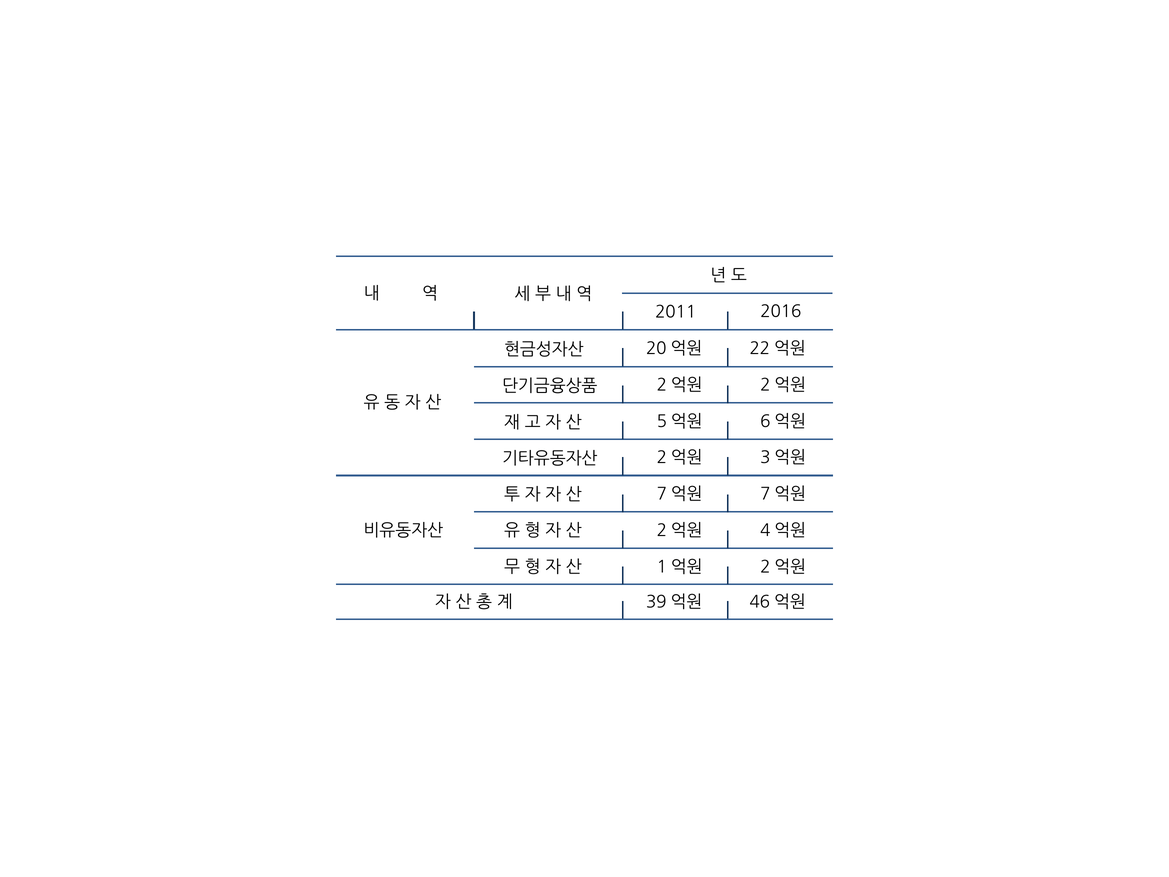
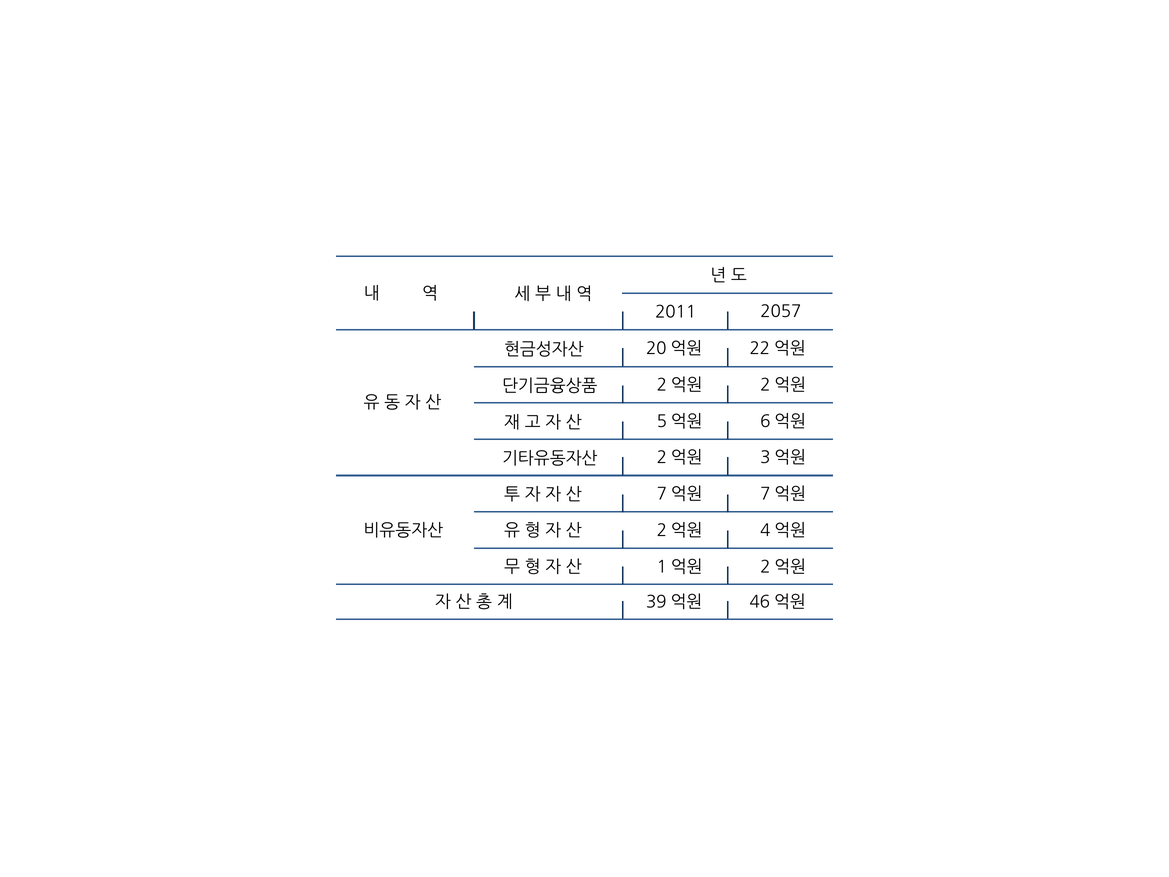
2016: 2016 -> 2057 (781, 311)
